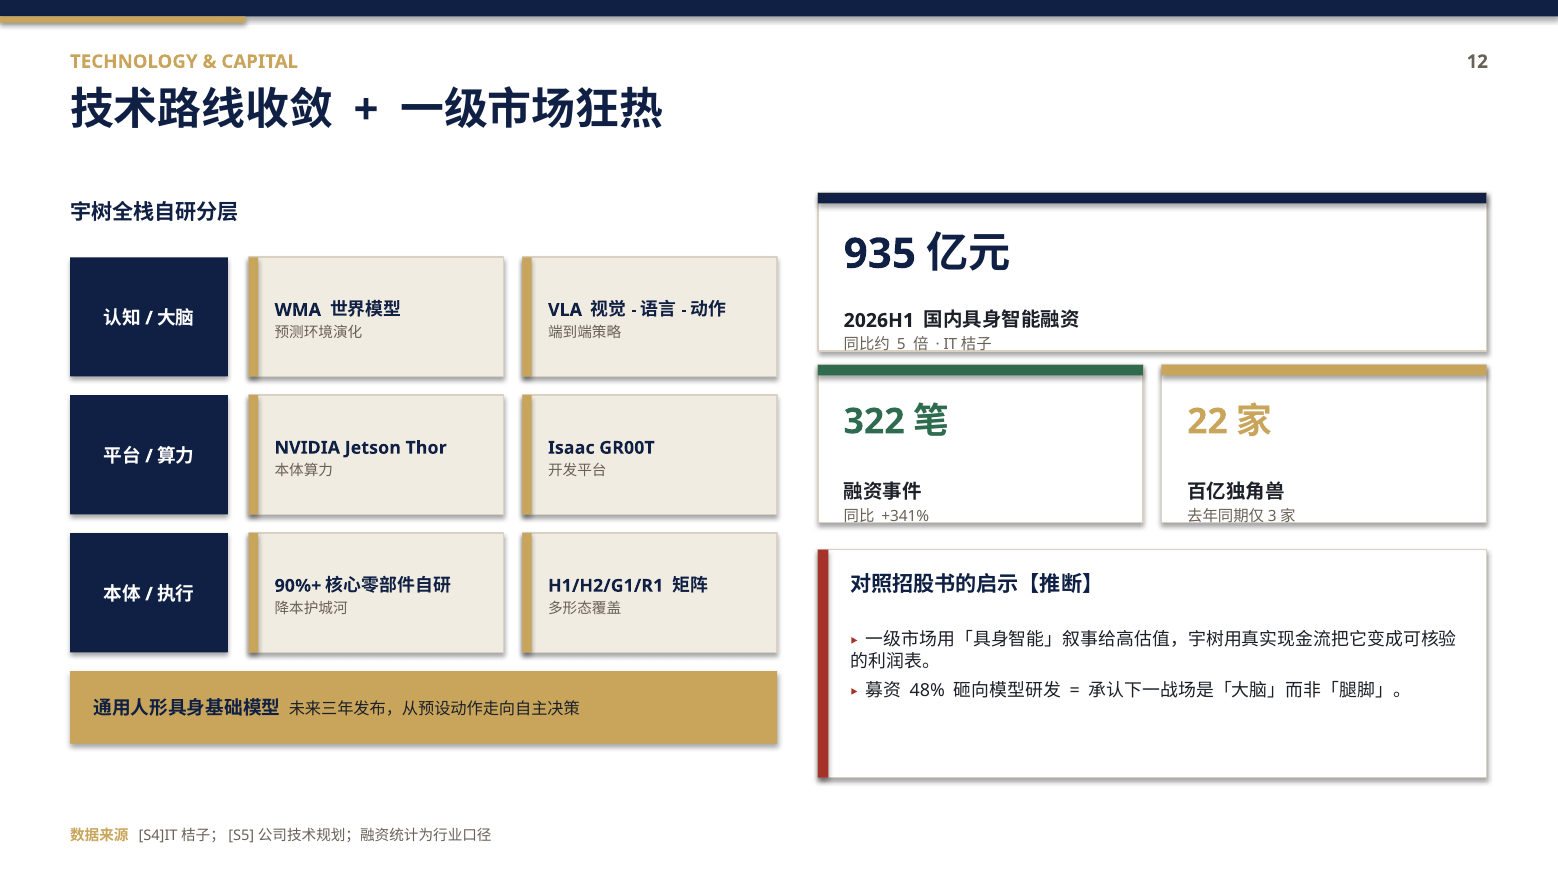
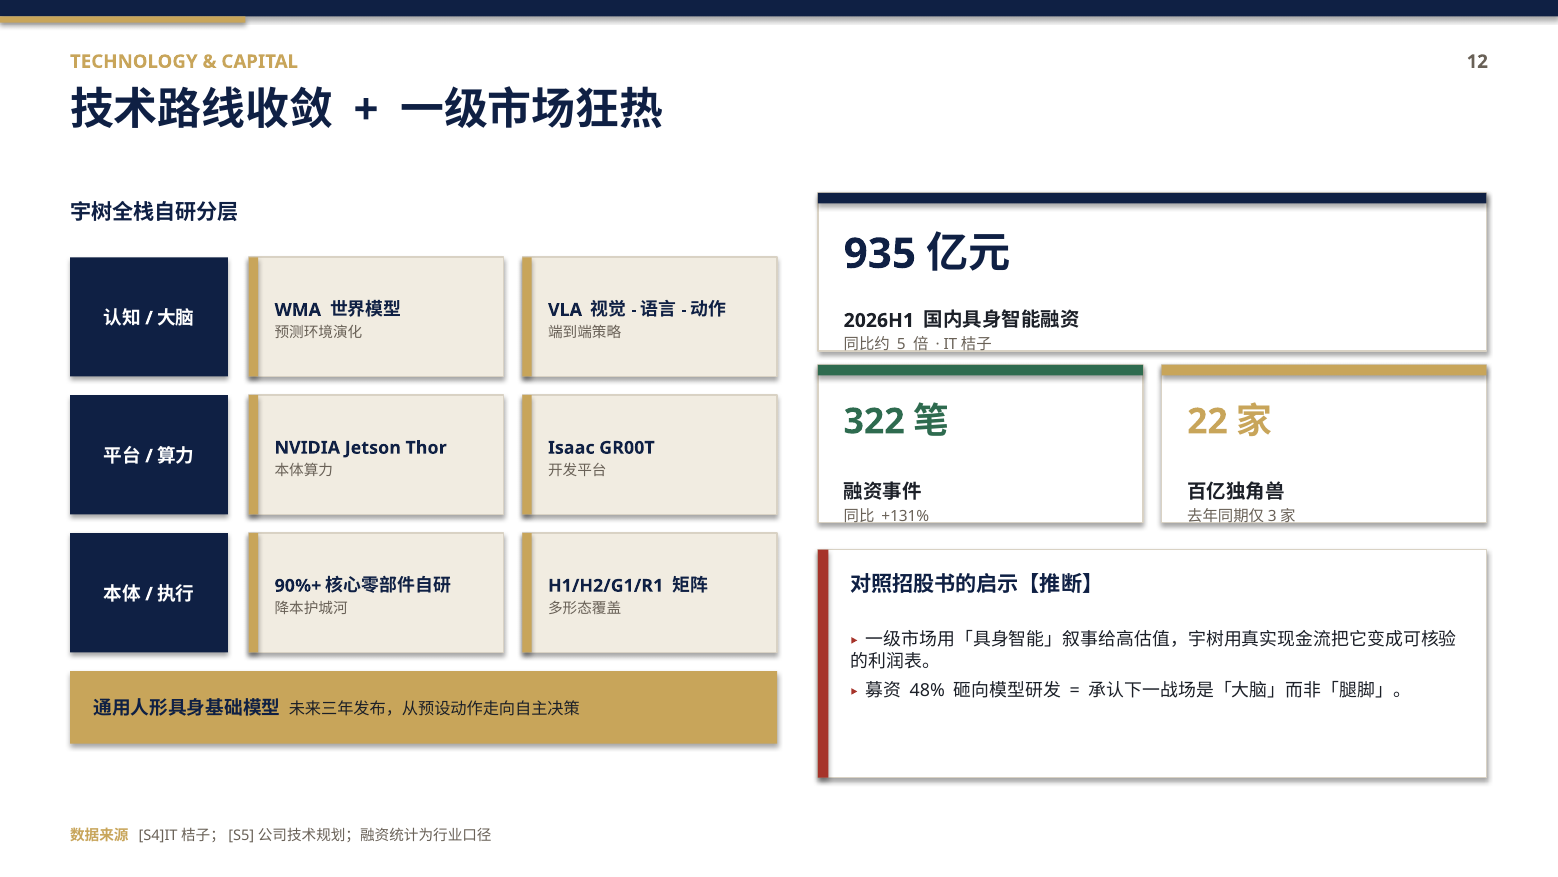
+341%: +341% -> +131% (905, 516)
